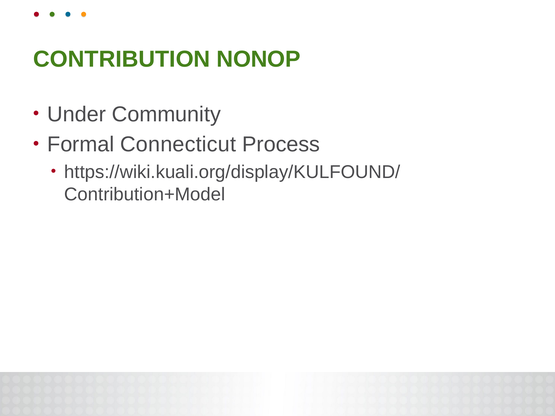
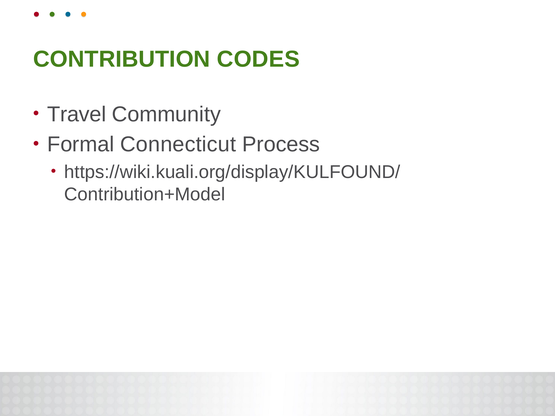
NONOP: NONOP -> CODES (258, 59)
Under: Under -> Travel (77, 114)
